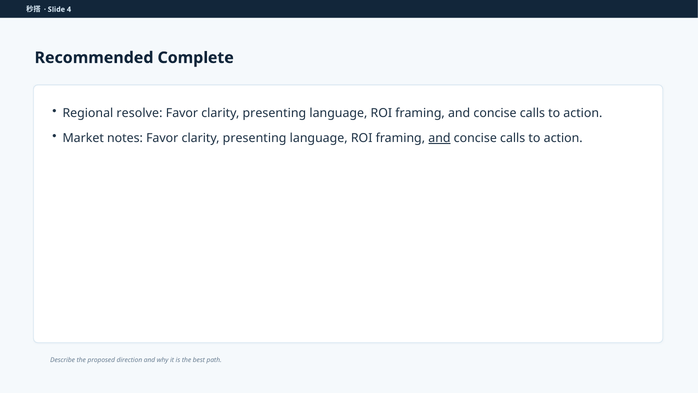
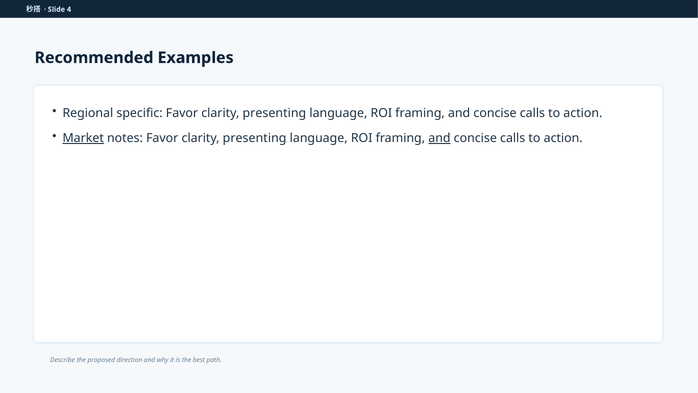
Complete: Complete -> Examples (196, 58)
resolve: resolve -> specific (140, 113)
Market underline: none -> present (83, 138)
